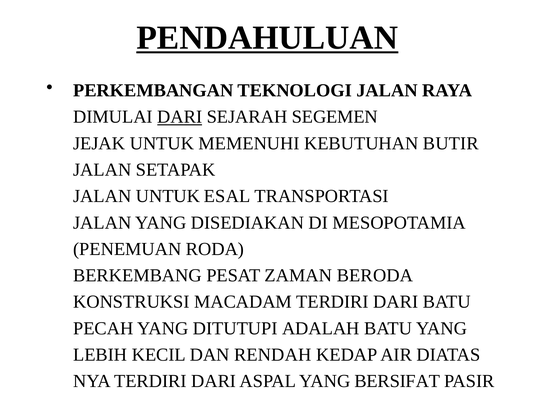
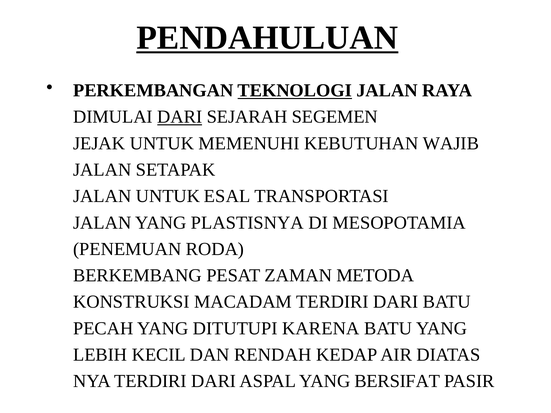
TEKNOLOGI underline: none -> present (295, 91)
BUTIR: BUTIR -> WAJIB (451, 143)
DISEDIAKAN: DISEDIAKAN -> PLASTISNYA (247, 223)
BERODA: BERODA -> METODA (375, 276)
ADALAH: ADALAH -> KARENA (321, 329)
